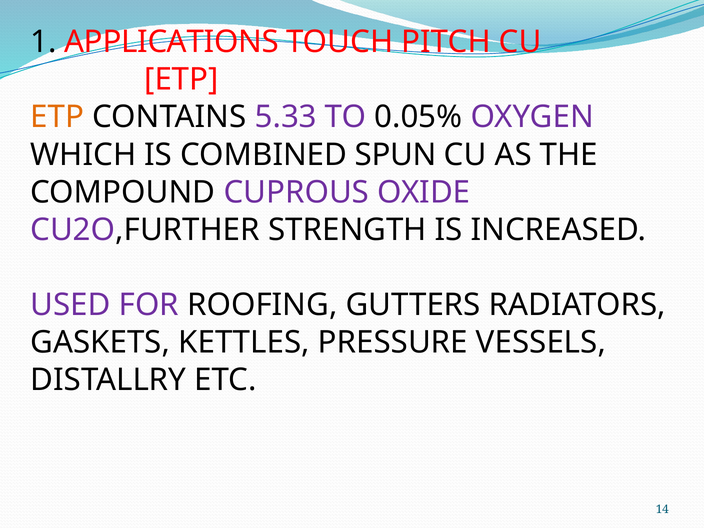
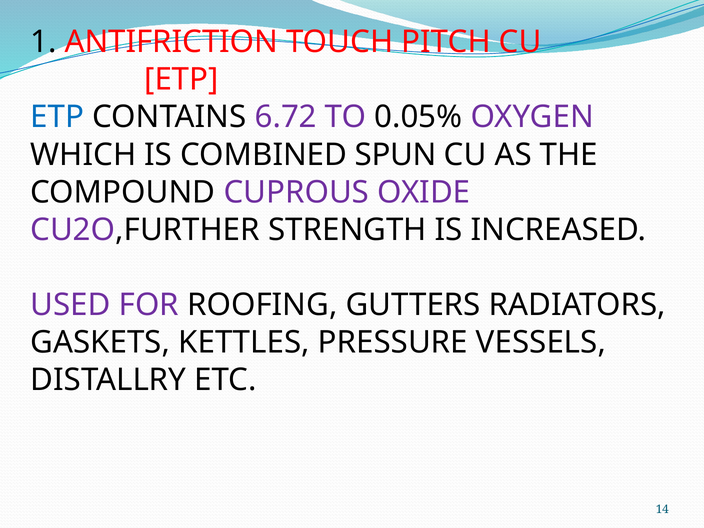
APPLICATIONS: APPLICATIONS -> ANTIFRICTION (171, 42)
ETP colour: orange -> blue (57, 117)
5.33: 5.33 -> 6.72 (286, 117)
